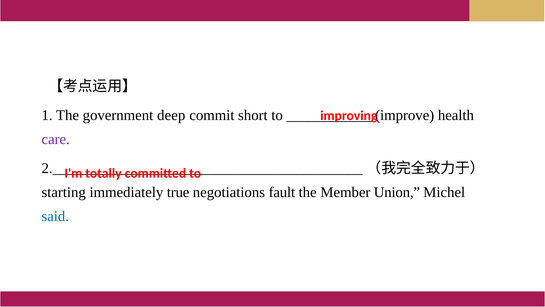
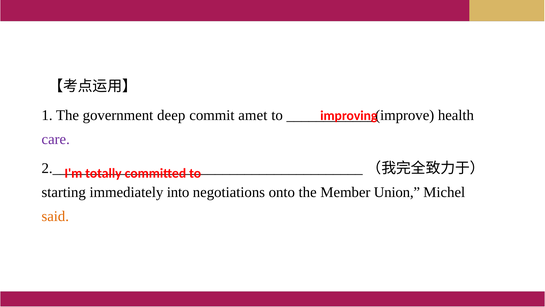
short: short -> amet (253, 115)
true: true -> into (178, 192)
fault: fault -> onto (282, 192)
said colour: blue -> orange (55, 216)
